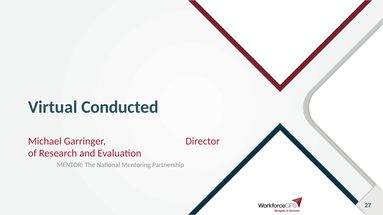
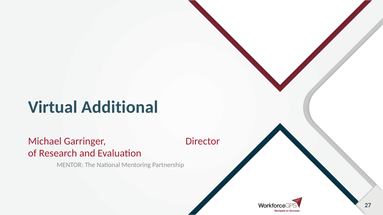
Conducted: Conducted -> Additional (120, 107)
